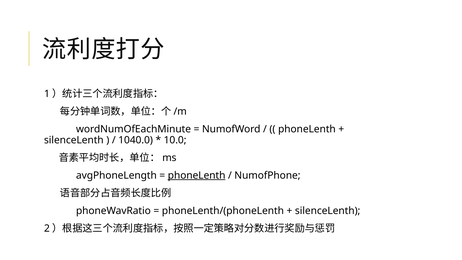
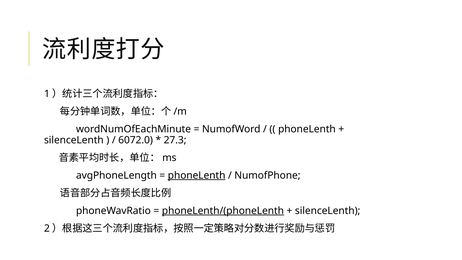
1040.0: 1040.0 -> 6072.0 (136, 140)
10.0: 10.0 -> 27.3 (175, 140)
phoneLenth/(phoneLenth underline: none -> present (223, 211)
